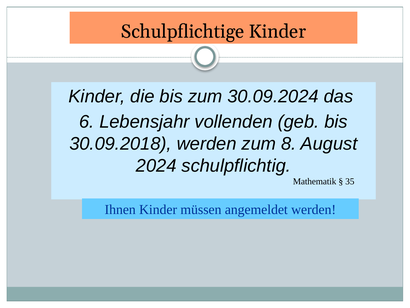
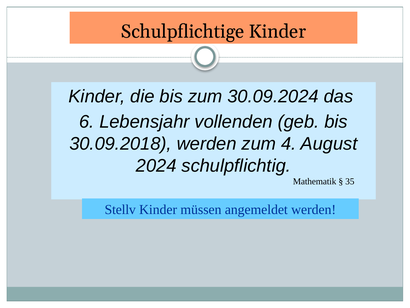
8: 8 -> 4 (289, 144)
Ihnen: Ihnen -> Stellv (120, 209)
